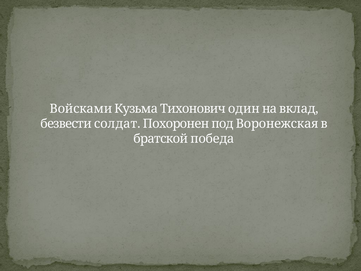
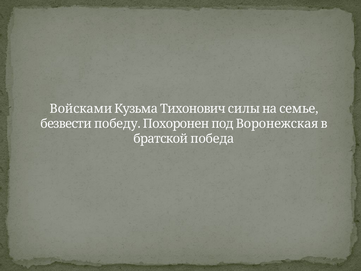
один: один -> силы (244, 109)
вклад: вклад -> семье (299, 109)
солдат: солдат -> победу (117, 124)
